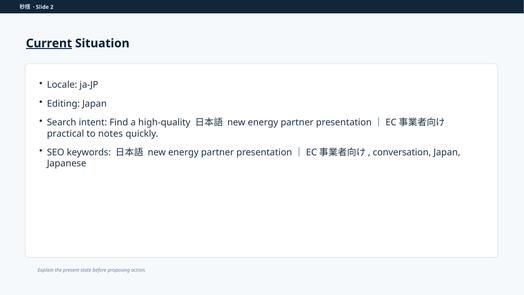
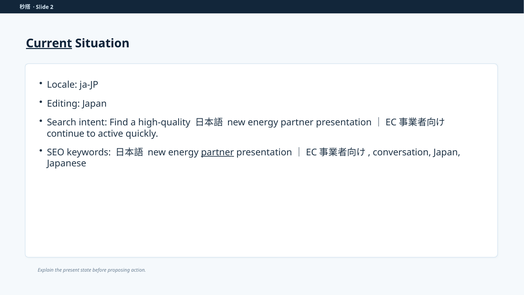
practical: practical -> continue (66, 134)
notes: notes -> active (111, 134)
partner underline: none -> present (218, 152)
